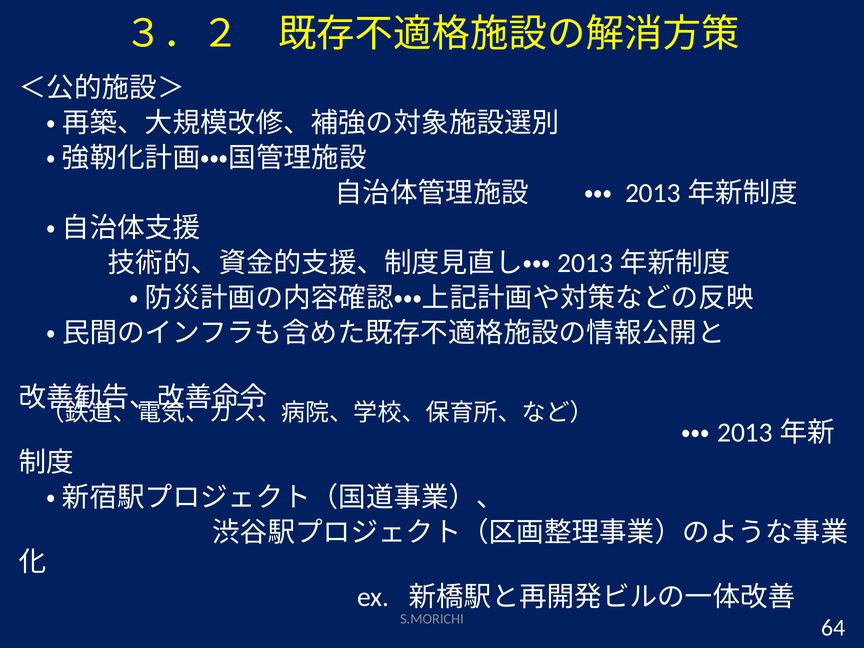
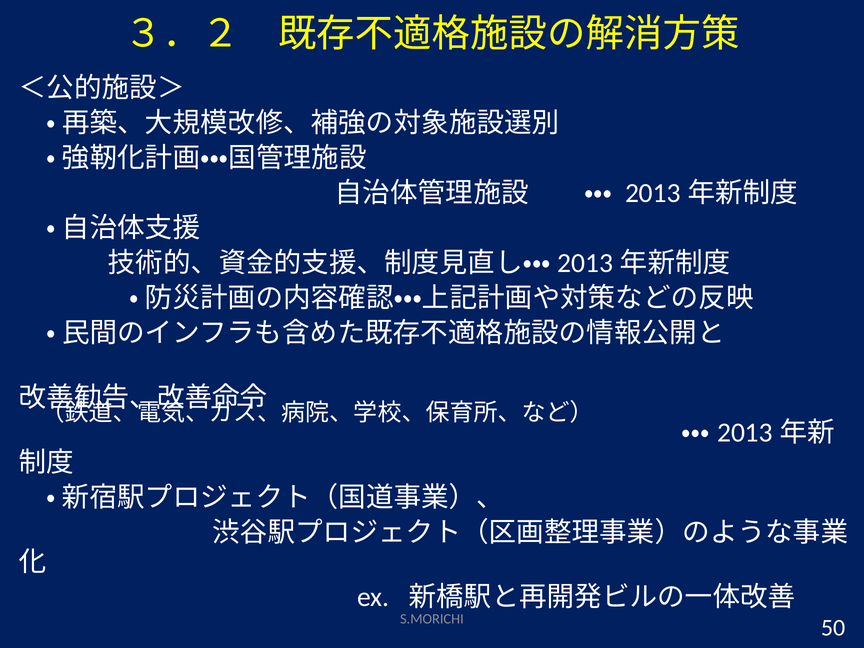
64: 64 -> 50 (833, 628)
